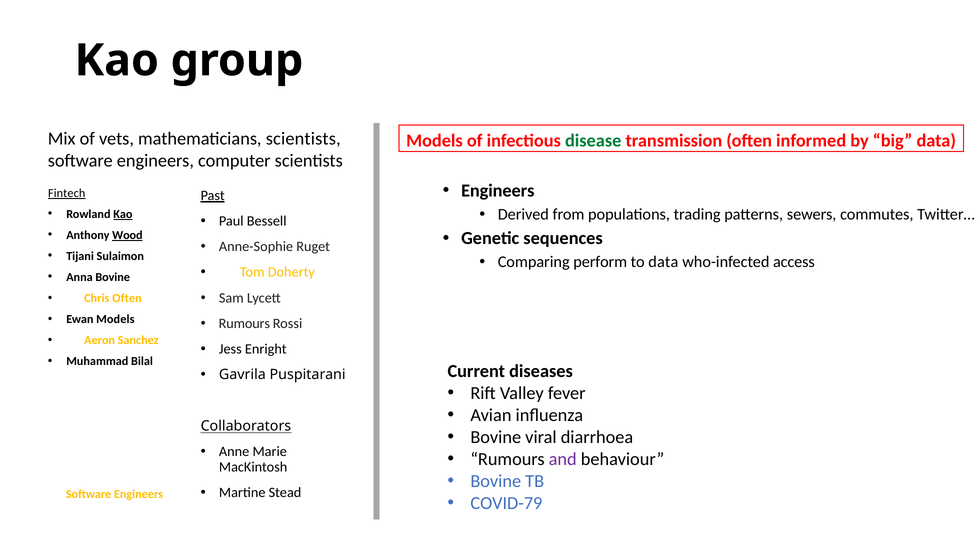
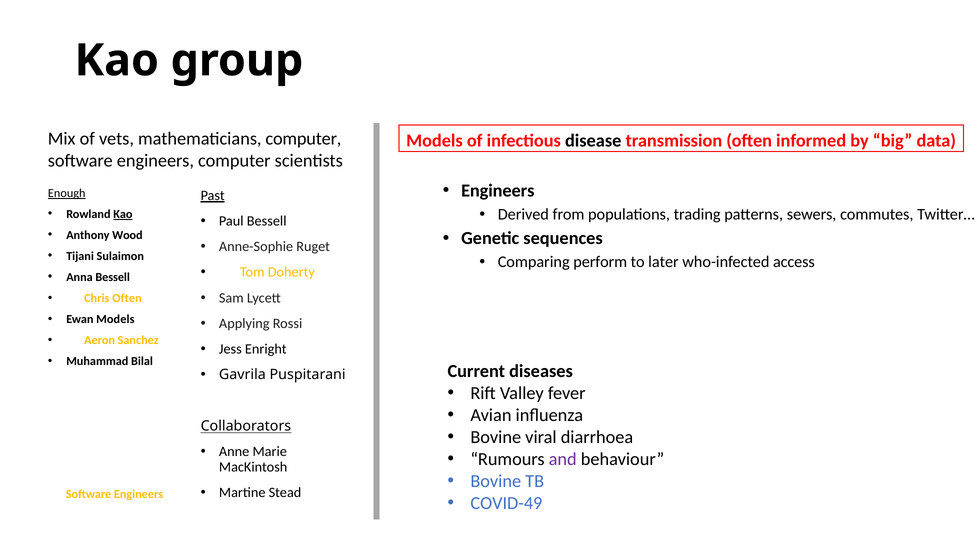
mathematicians scientists: scientists -> computer (303, 139)
disease colour: green -> black (593, 141)
Fintech: Fintech -> Enough (67, 193)
Wood underline: present -> none (127, 235)
to data: data -> later (663, 262)
Anna Bovine: Bovine -> Bessell (113, 277)
Rumours: Rumours -> Applying (244, 323)
COVID-79: COVID-79 -> COVID-49 (506, 503)
